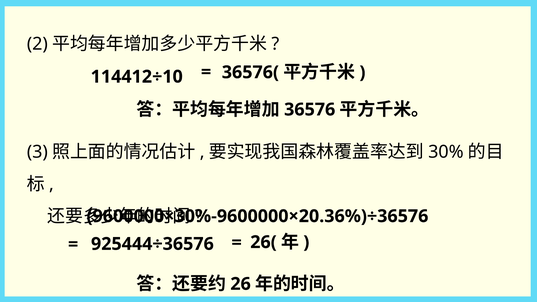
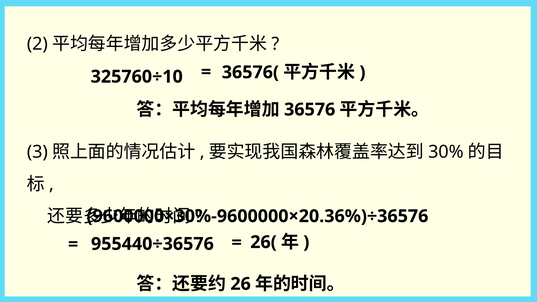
114412÷10: 114412÷10 -> 325760÷10 (137, 77)
925444÷36576: 925444÷36576 -> 955440÷36576 (152, 244)
